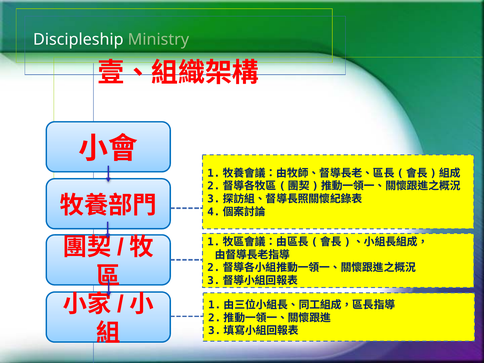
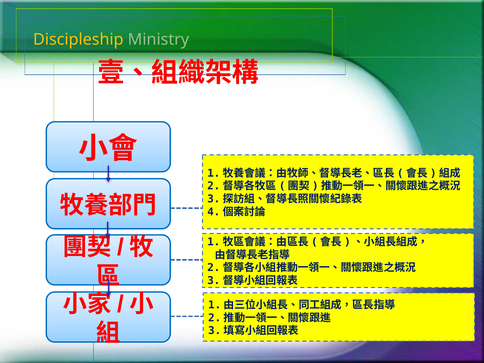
Discipleship colour: white -> yellow (78, 39)
